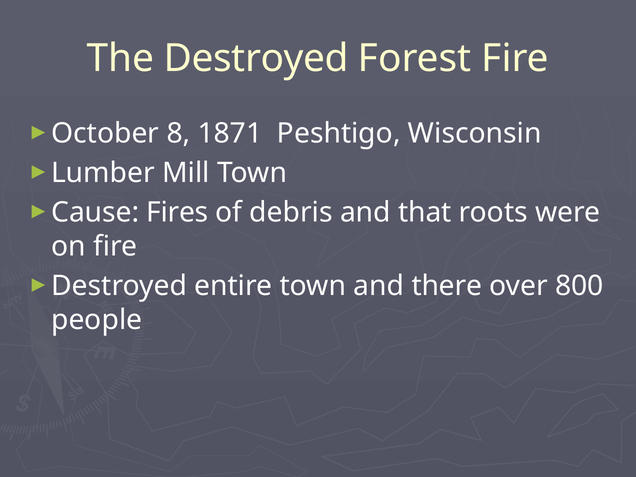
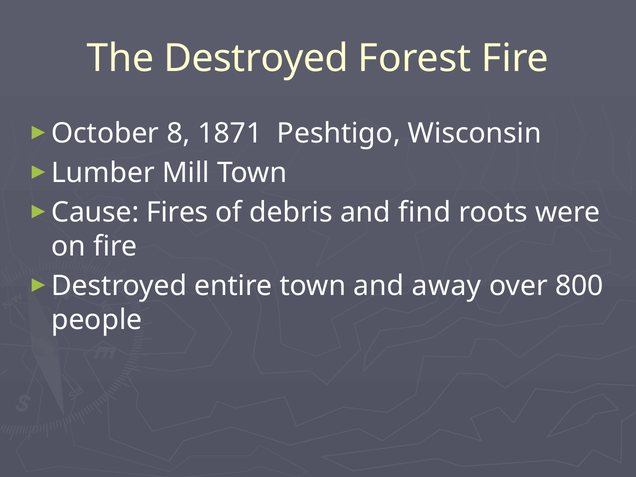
that: that -> find (425, 213)
there: there -> away (447, 286)
